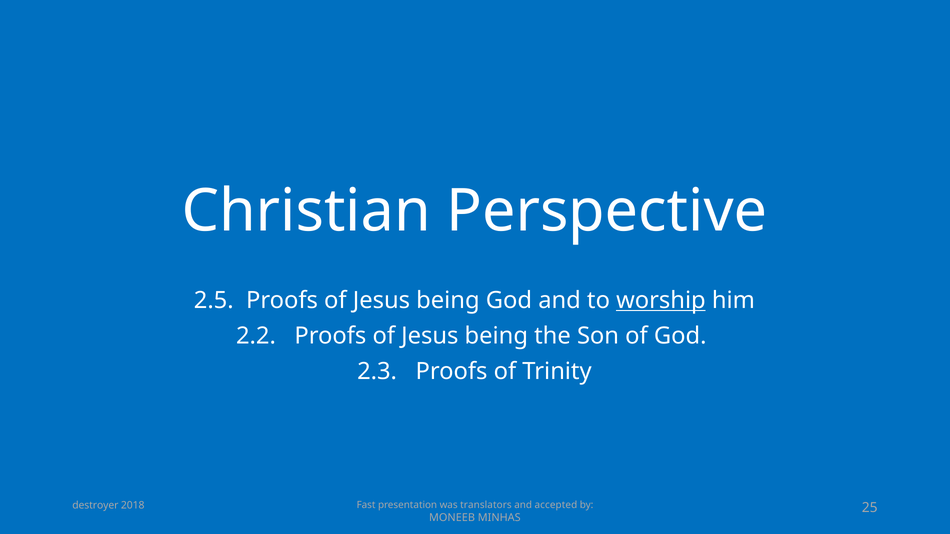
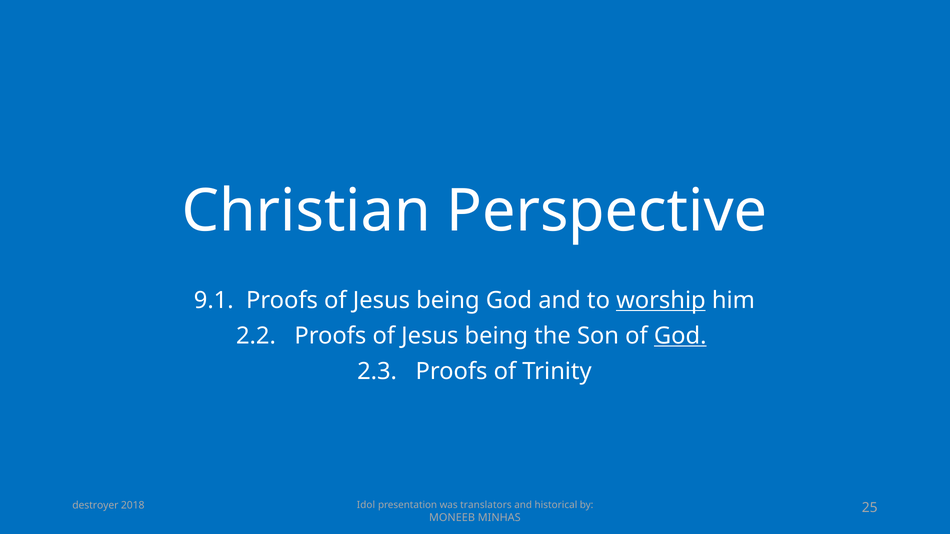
2.5: 2.5 -> 9.1 (214, 300)
God underline: none -> present (680, 336)
Fast: Fast -> Idol (366, 505)
accepted: accepted -> historical (556, 505)
